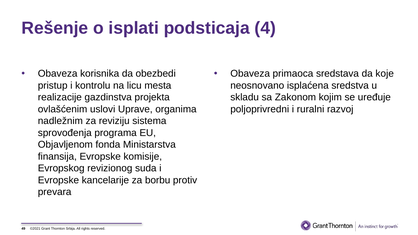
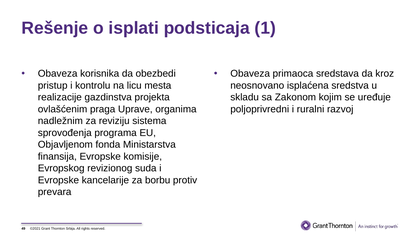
4: 4 -> 1 (265, 28)
koje: koje -> kroz (385, 74)
uslovi: uslovi -> praga (103, 109)
